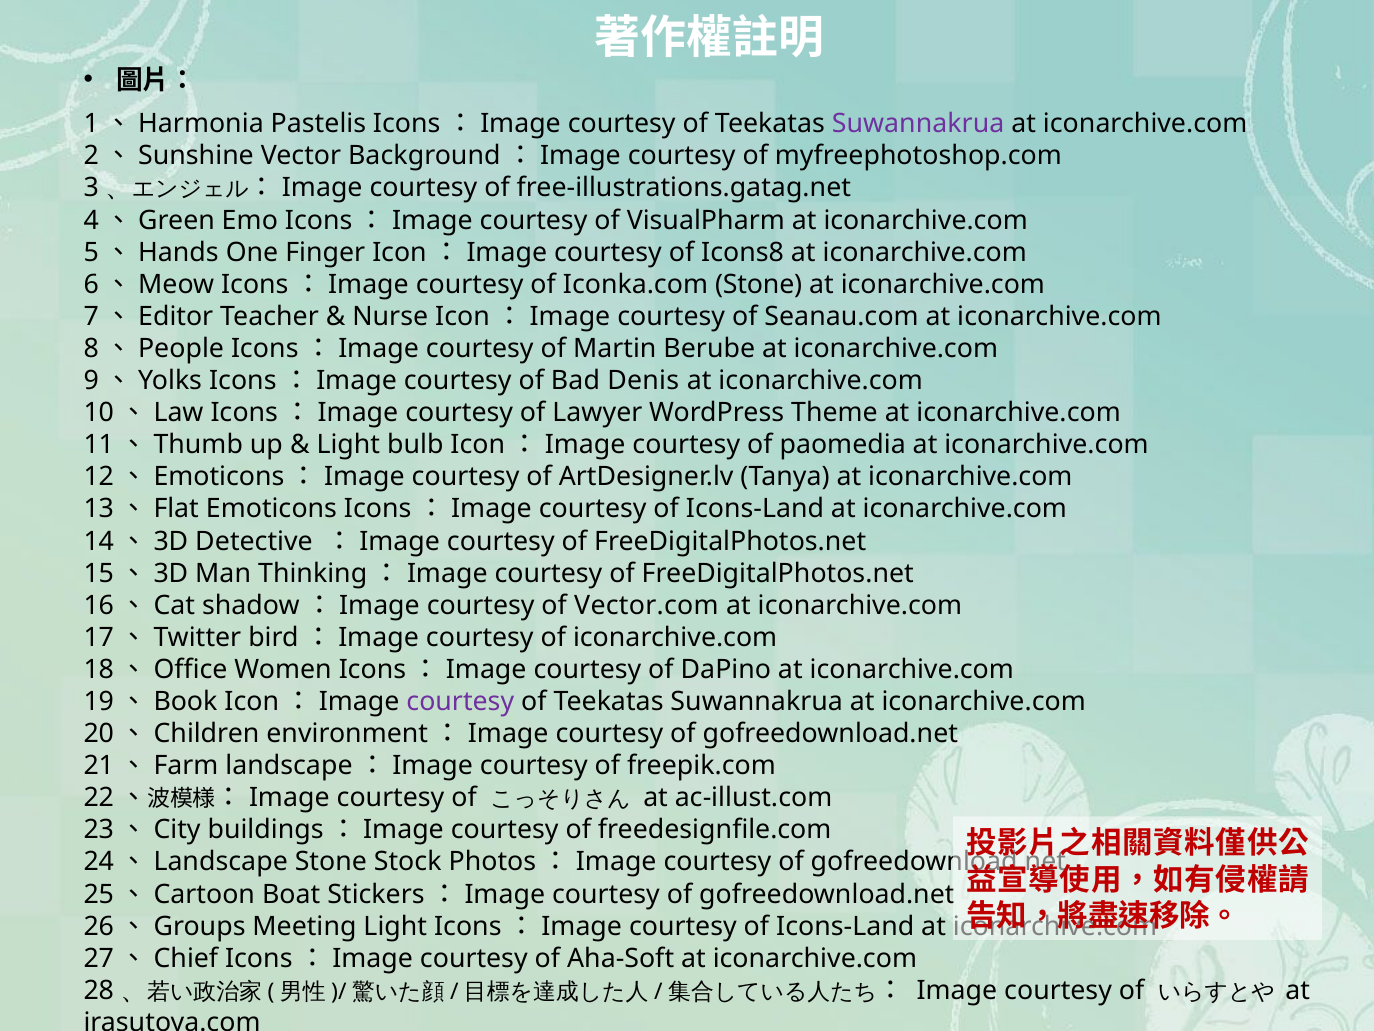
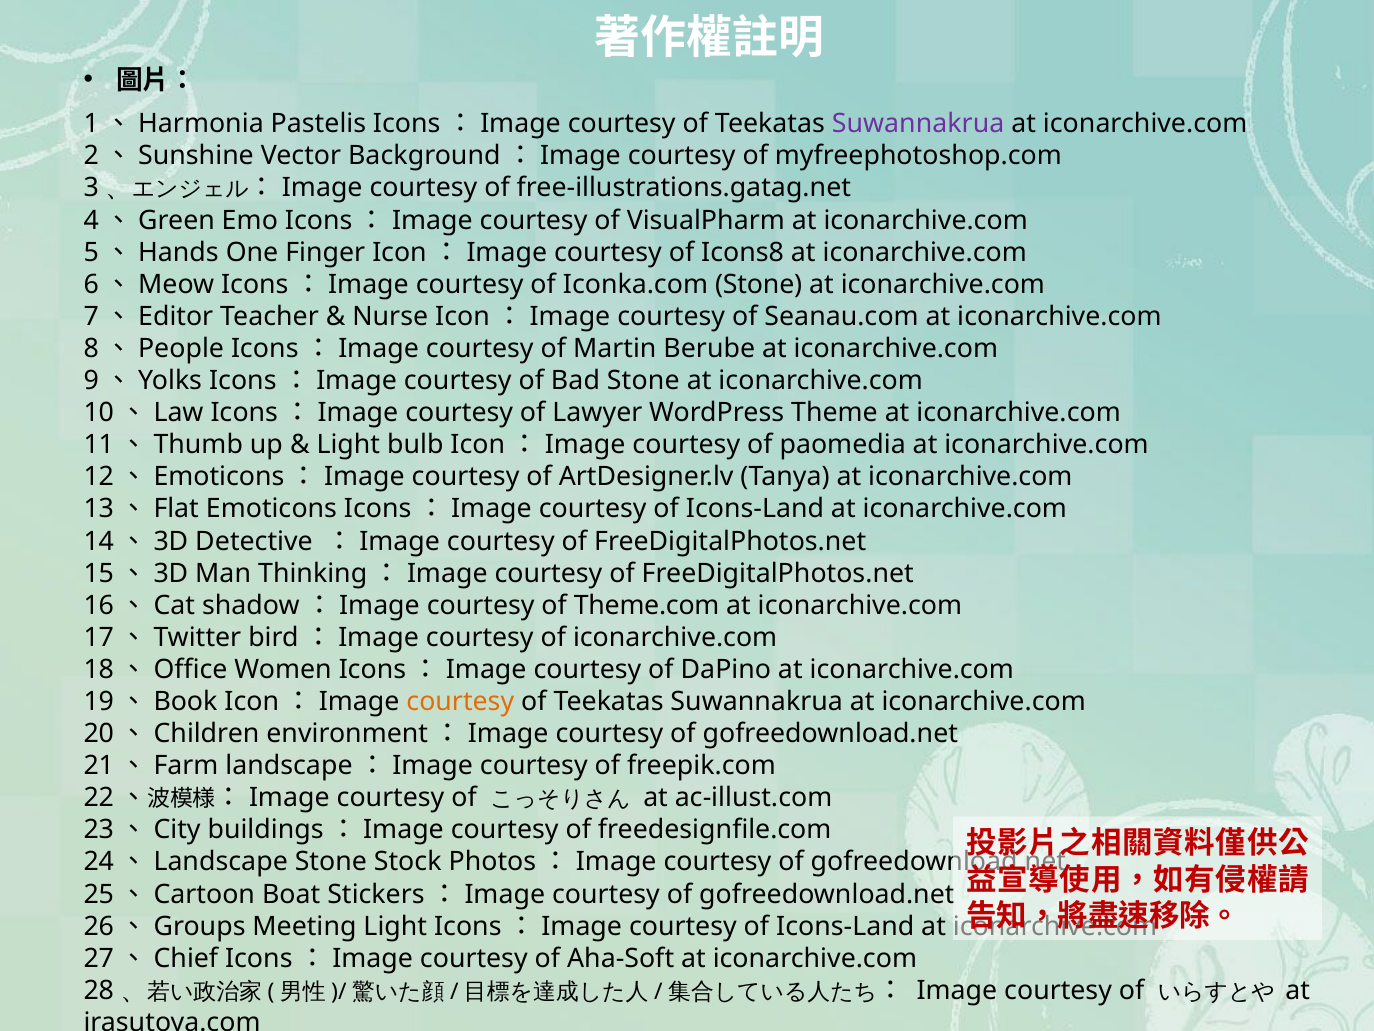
Bad Denis: Denis -> Stone (643, 381)
Vector.com: Vector.com -> Theme.com (647, 605)
courtesy colour: purple -> orange (460, 701)
